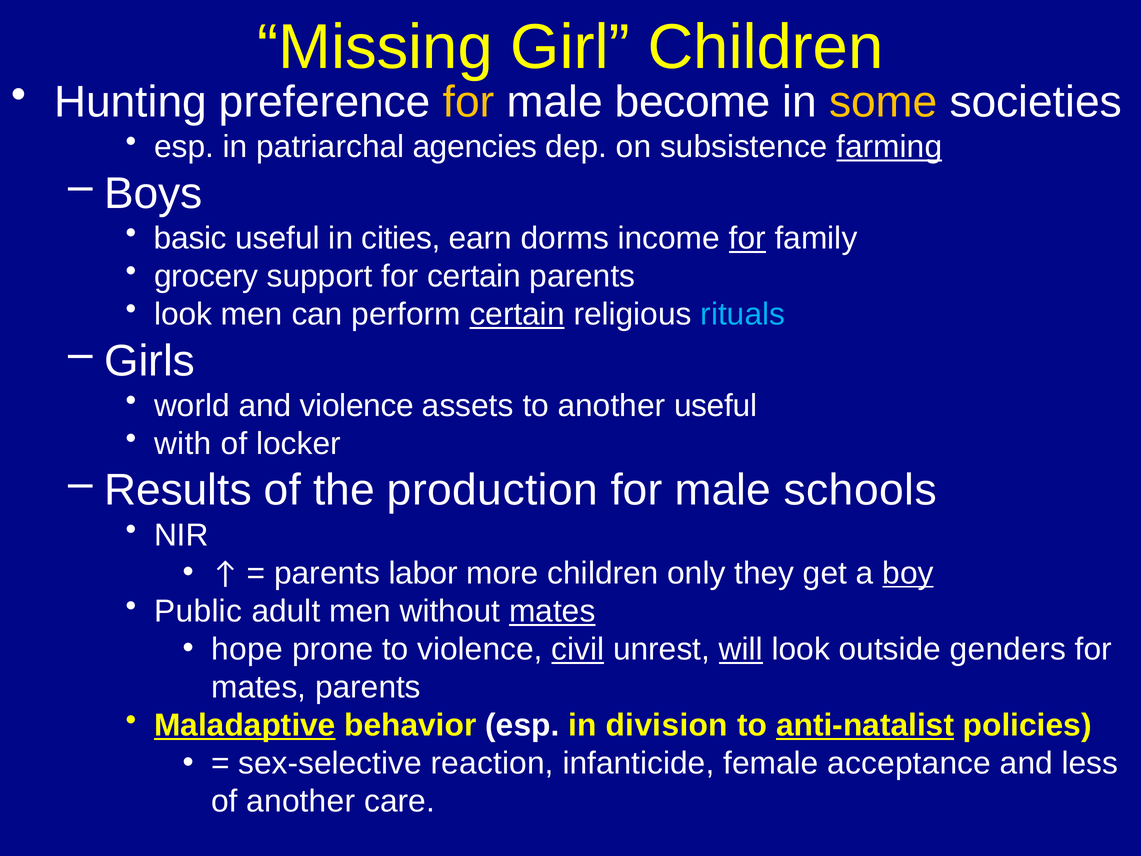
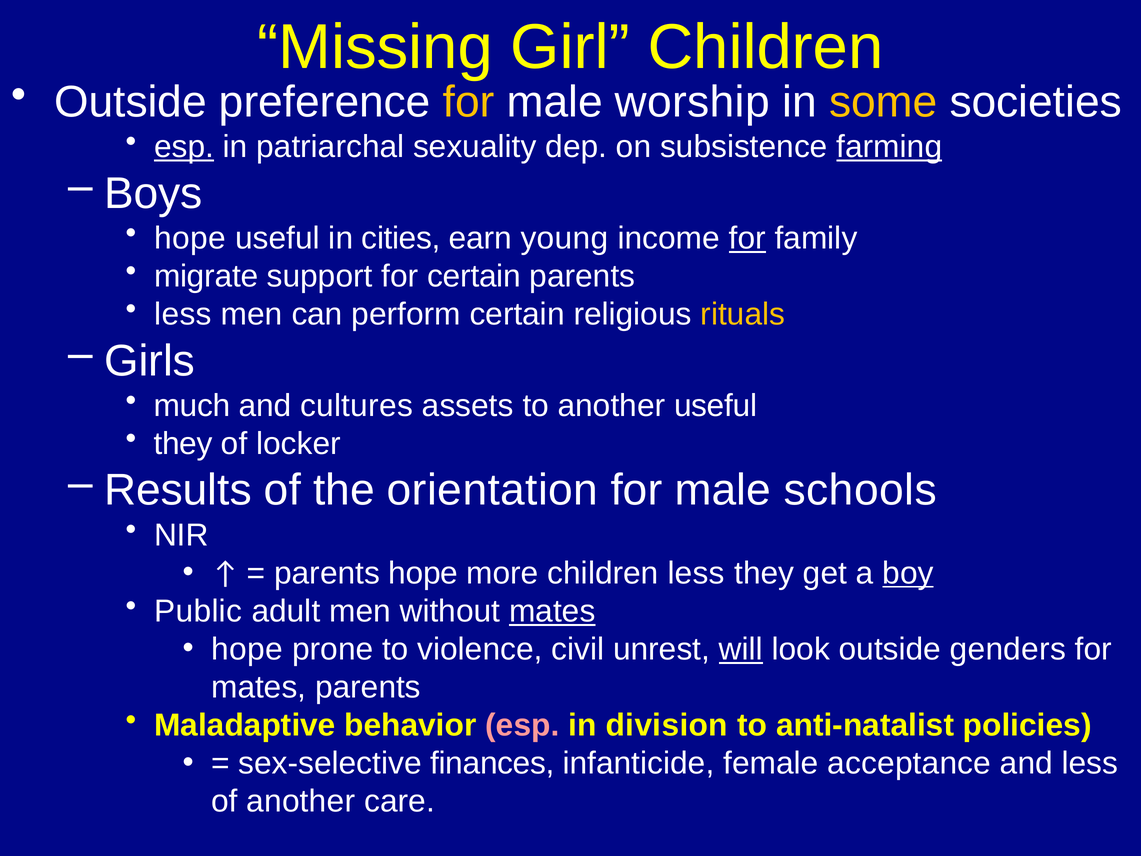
Hunting: Hunting -> Outside (131, 102)
become: become -> worship (692, 102)
esp underline: none -> present (184, 147)
agencies: agencies -> sexuality (475, 147)
basic: basic -> hope (190, 238)
dorms: dorms -> young (565, 238)
grocery: grocery -> migrate (206, 276)
look: look -> less (183, 314)
certain underline: present -> none (517, 314)
rituals colour: light blue -> yellow (743, 314)
world: world -> much (192, 406)
and violence: violence -> cultures (357, 406)
with: with -> they (183, 444)
production: production -> orientation (493, 490)
parents labor: labor -> hope (423, 573)
children only: only -> less (696, 573)
civil underline: present -> none (578, 649)
Maladaptive underline: present -> none (245, 725)
esp colour: white -> pink (522, 725)
anti-natalist underline: present -> none (865, 725)
reaction: reaction -> finances (492, 763)
